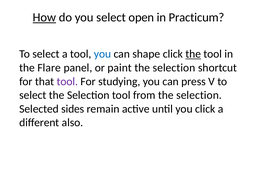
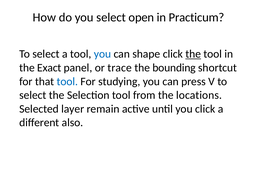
How underline: present -> none (44, 17)
Flare: Flare -> Exact (49, 68)
paint: paint -> trace (120, 68)
selection: selection -> bounding (174, 68)
tool colour: purple -> blue (67, 81)
from the selection: selection -> locations (199, 95)
sides: sides -> layer (73, 109)
